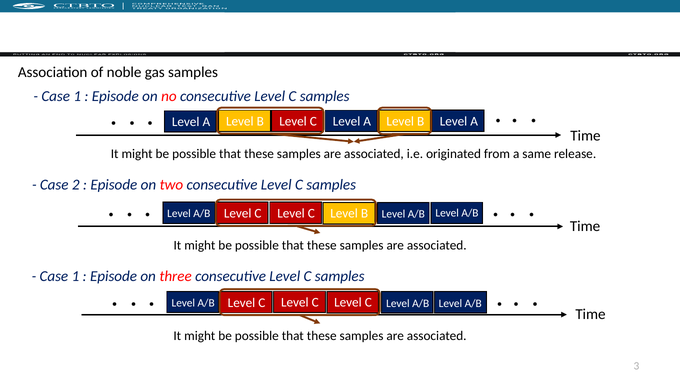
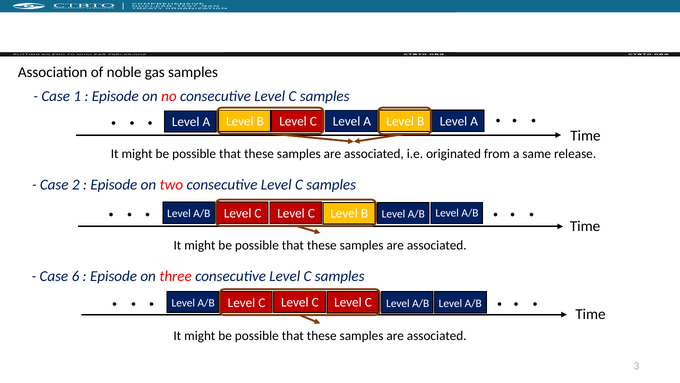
1: 1 -> 6 (75, 276)
